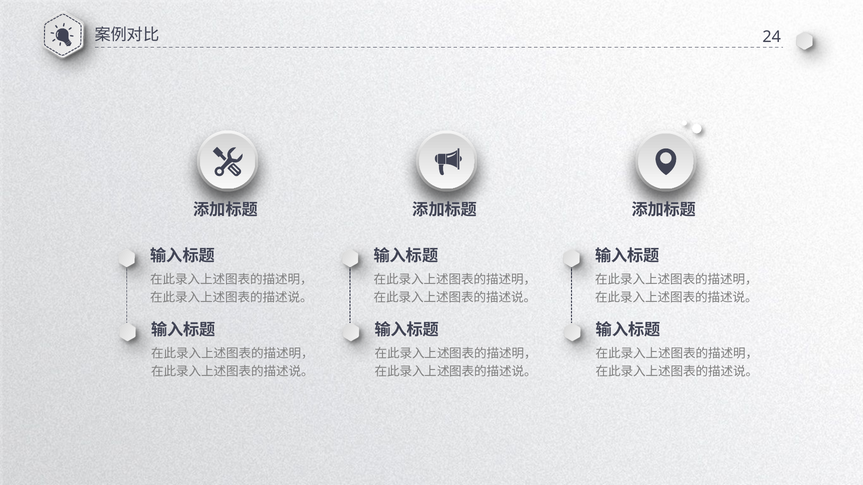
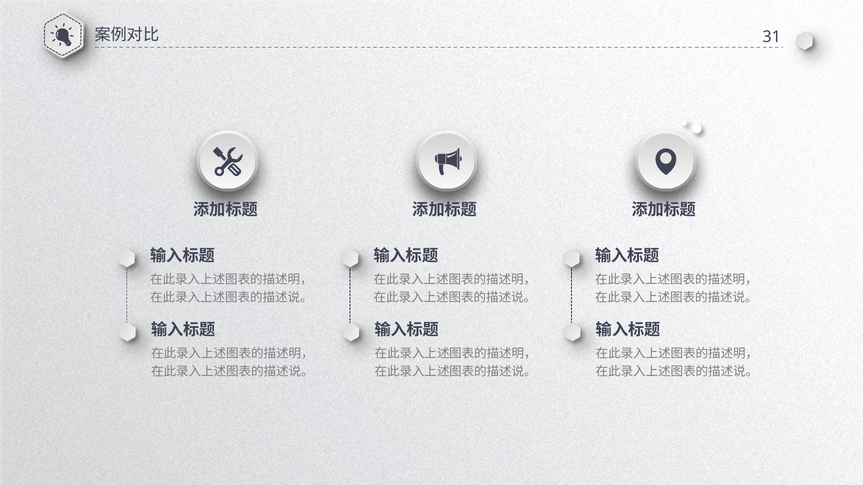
24: 24 -> 31 (772, 37)
